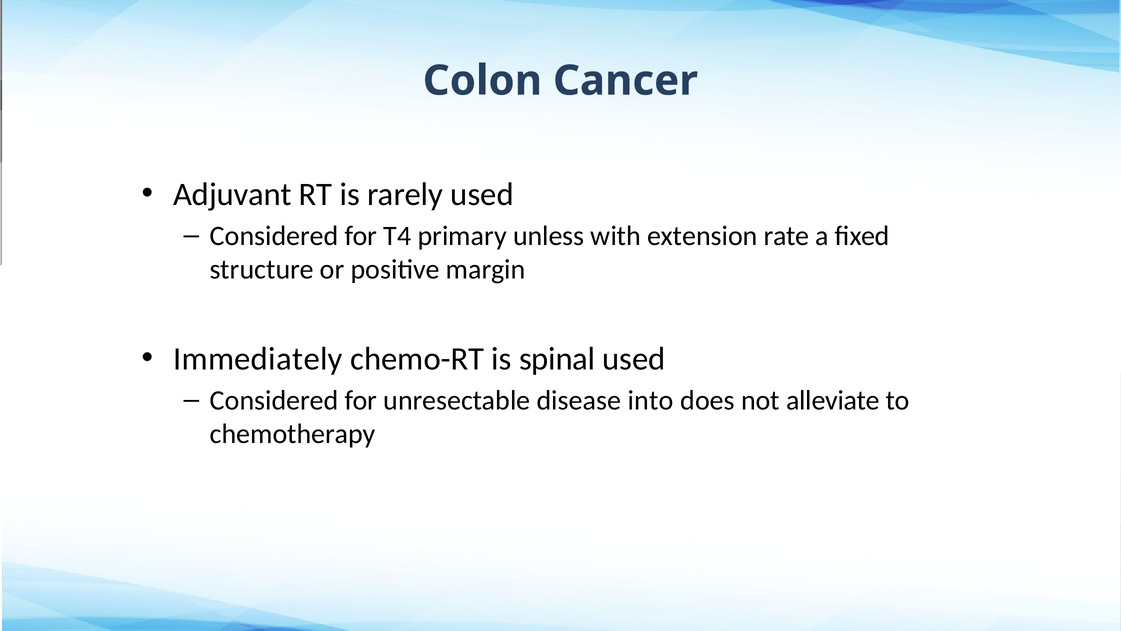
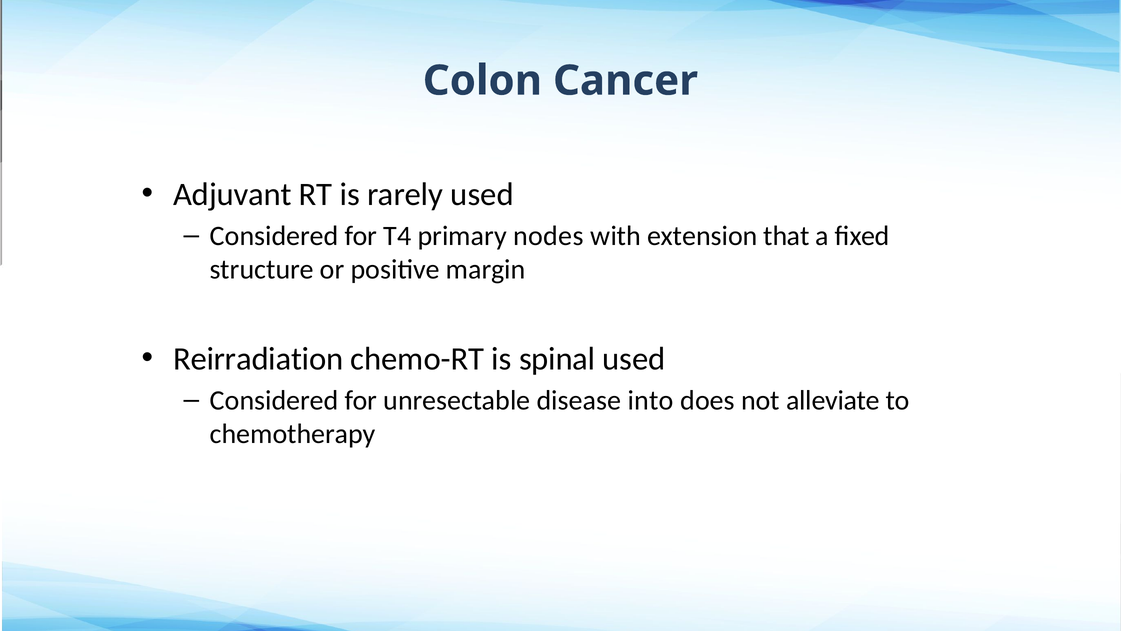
unless: unless -> nodes (549, 236)
rate: rate -> that (786, 236)
Immediately: Immediately -> Reirradiation (258, 358)
